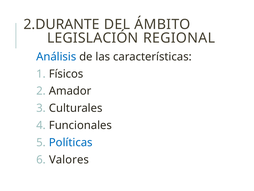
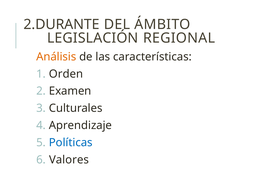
Análisis colour: blue -> orange (56, 57)
Físicos: Físicos -> Orden (66, 74)
Amador: Amador -> Examen (70, 91)
Funcionales: Funcionales -> Aprendizaje (80, 125)
